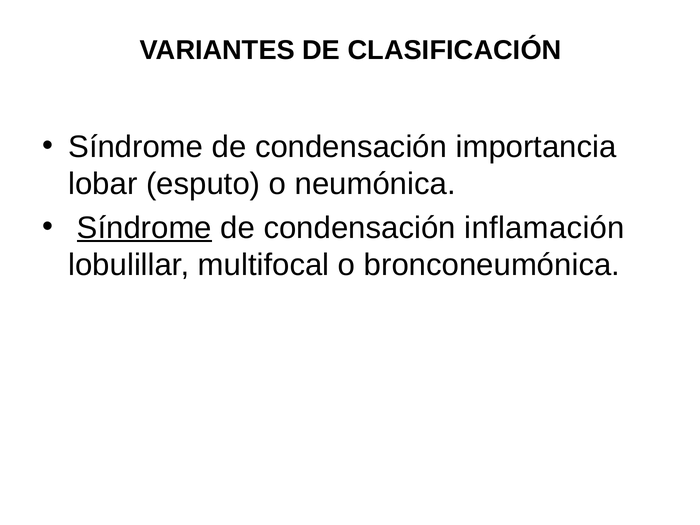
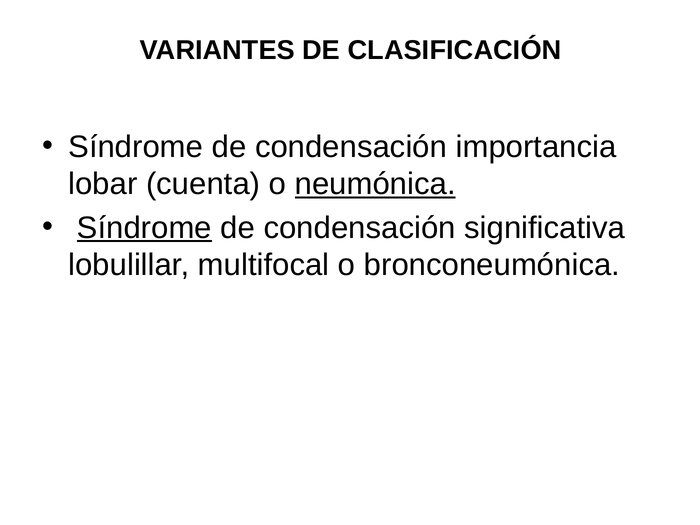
esputo: esputo -> cuenta (203, 184)
neumónica underline: none -> present (375, 184)
inflamación: inflamación -> significativa (545, 228)
